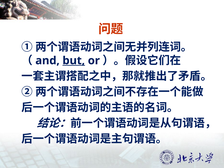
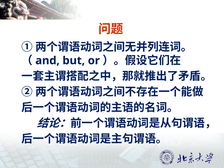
but underline: present -> none (74, 61)
